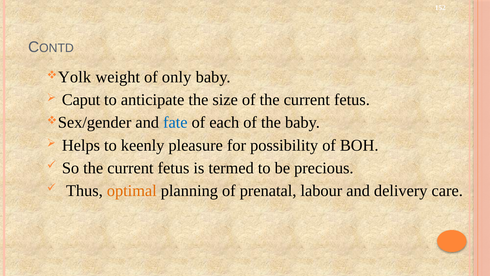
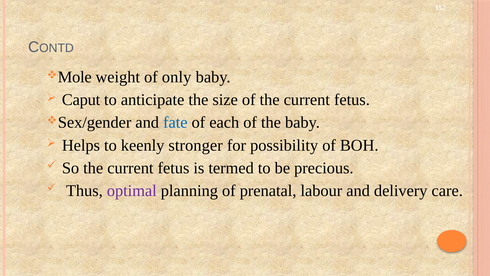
Yolk: Yolk -> Mole (75, 77)
pleasure: pleasure -> stronger (196, 145)
optimal colour: orange -> purple (132, 190)
